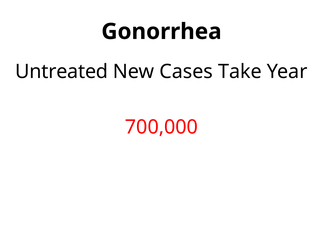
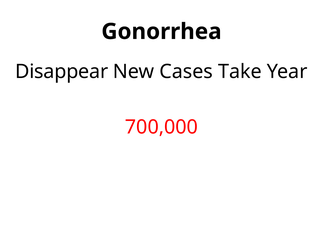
Untreated: Untreated -> Disappear (62, 71)
